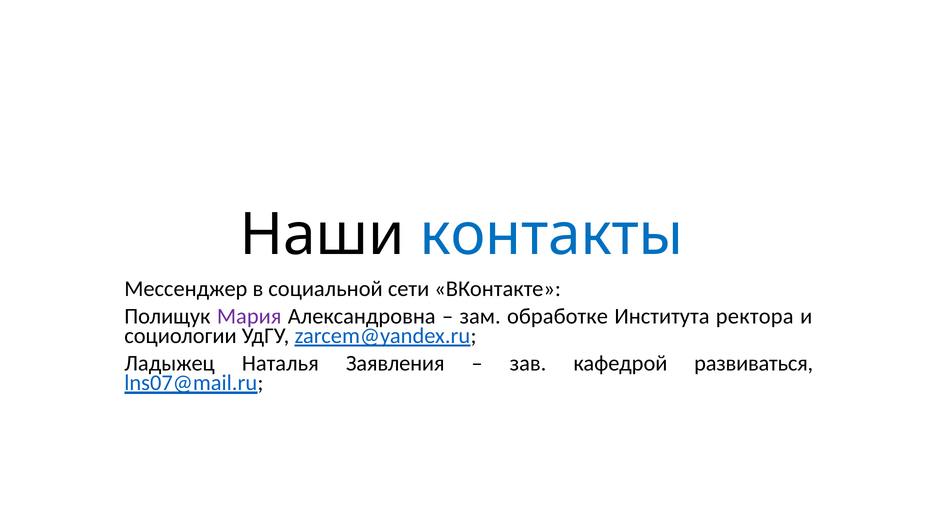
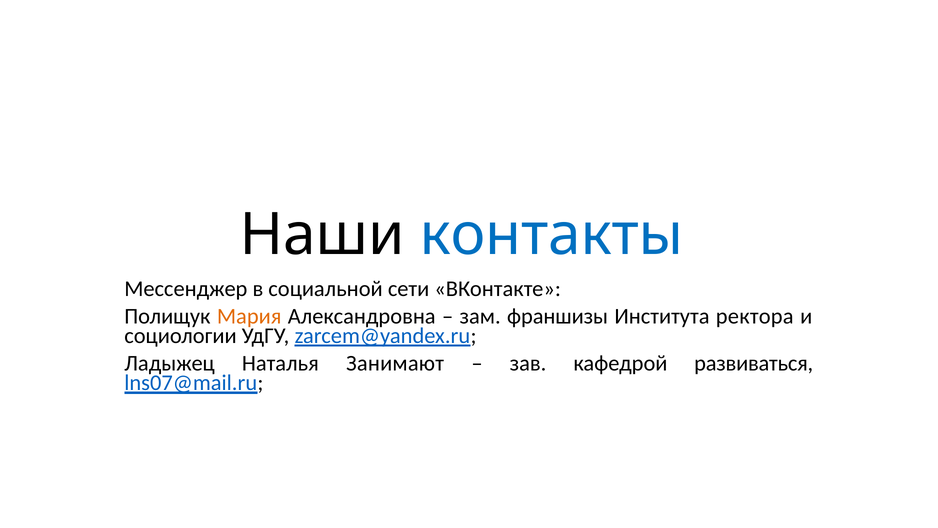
Мария colour: purple -> orange (249, 316)
обработке: обработке -> франшизы (558, 316)
Заявления: Заявления -> Занимают (395, 363)
